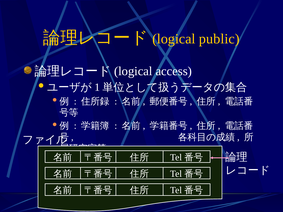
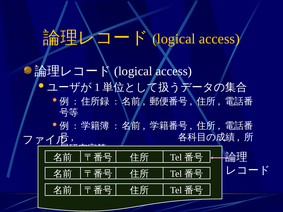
public: public -> access (219, 39)
